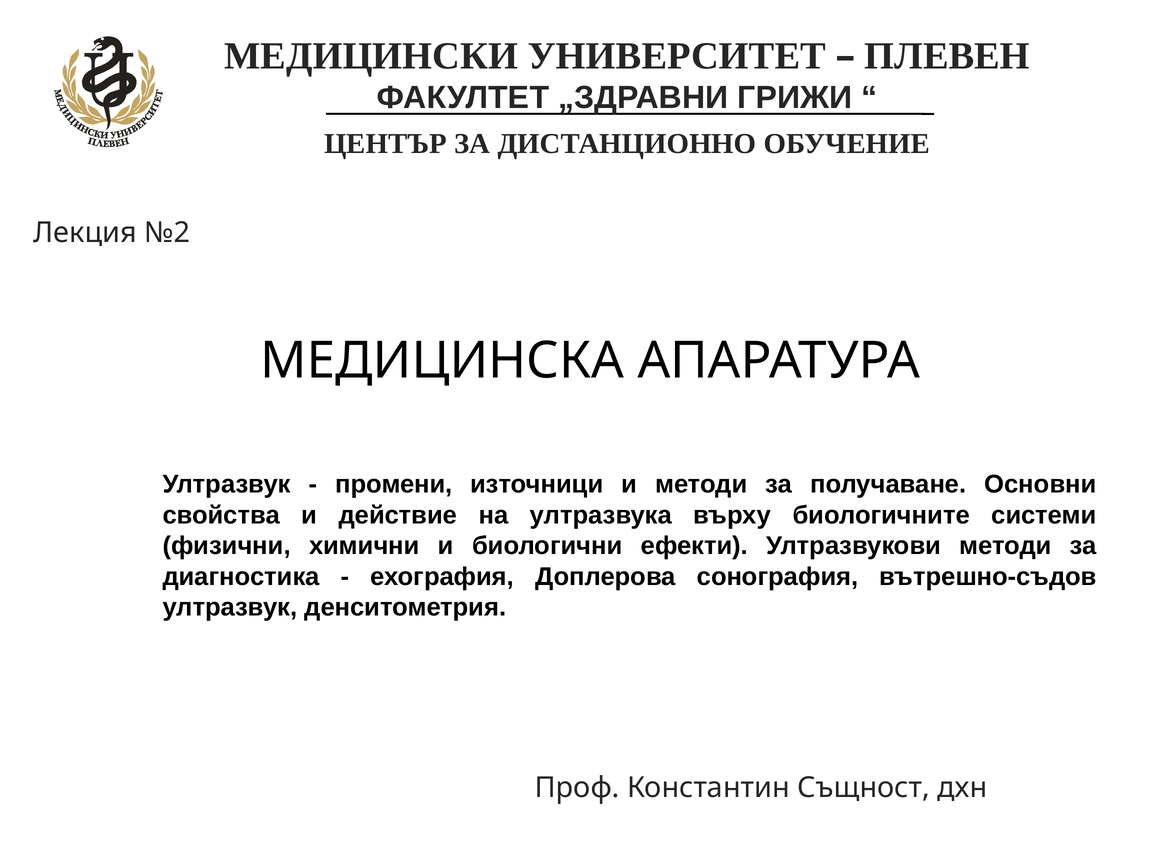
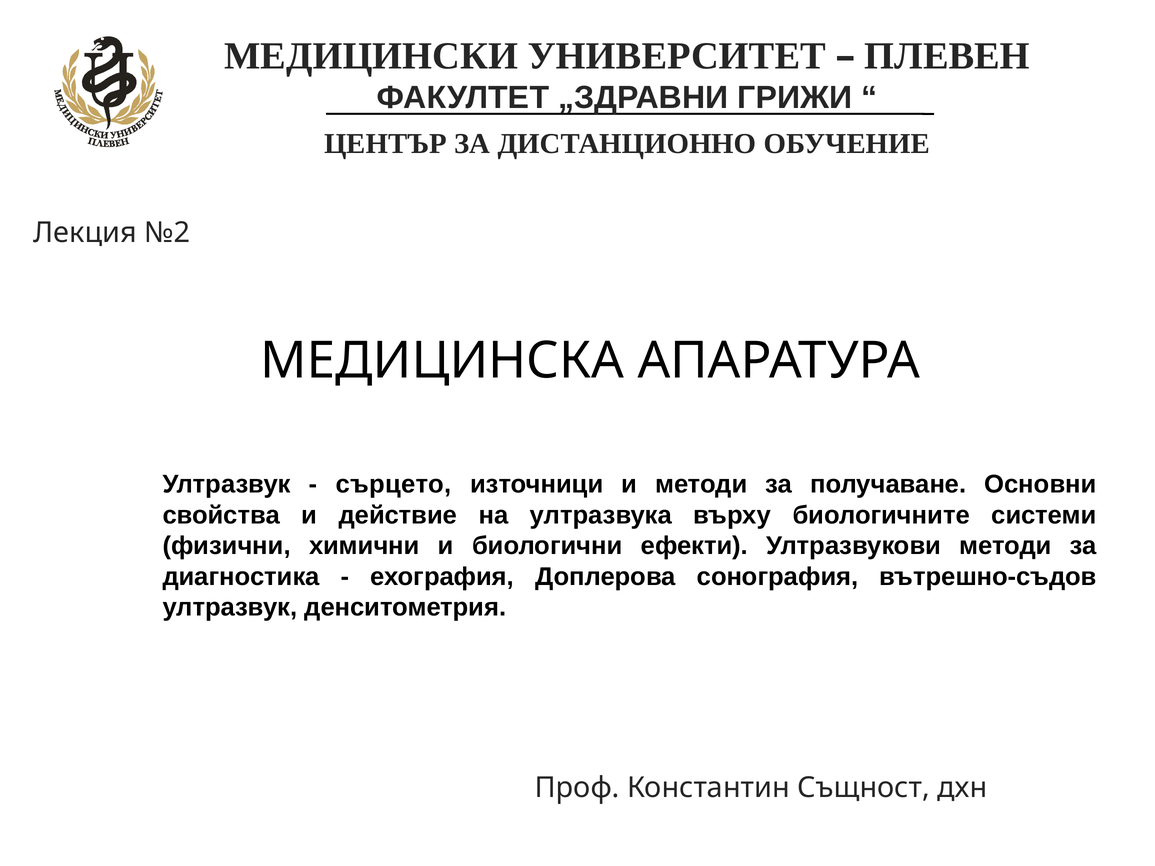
промени: промени -> сърцето (394, 484)
